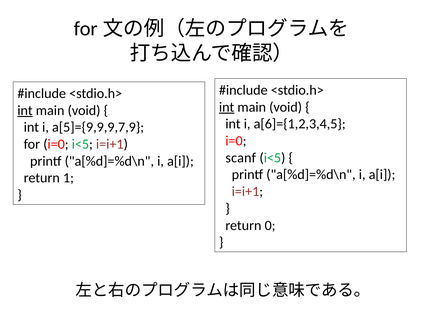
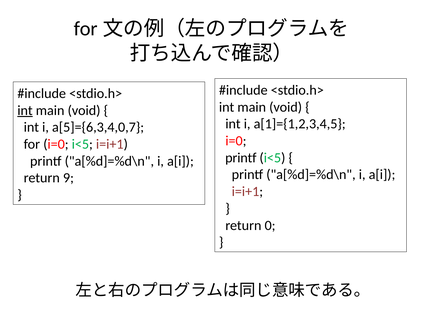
int underline: present -> none (227, 107)
a[6]={1,2,3,4,5: a[6]={1,2,3,4,5 -> a[1]={1,2,3,4,5 (300, 124)
a[5]={9,9,9,7,9: a[5]={9,9,9,7,9 -> a[5]={6,3,4,0,7 (98, 127)
scanf: scanf -> printf (241, 158)
1: 1 -> 9 (68, 178)
